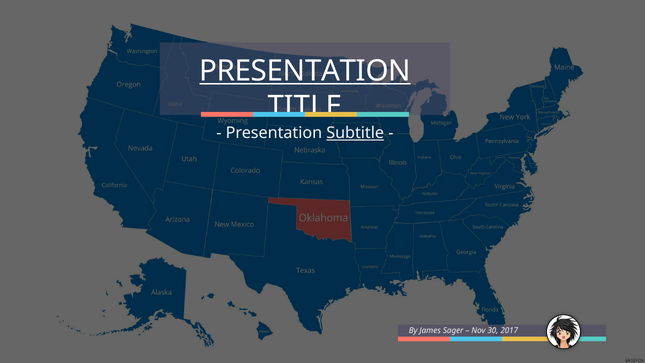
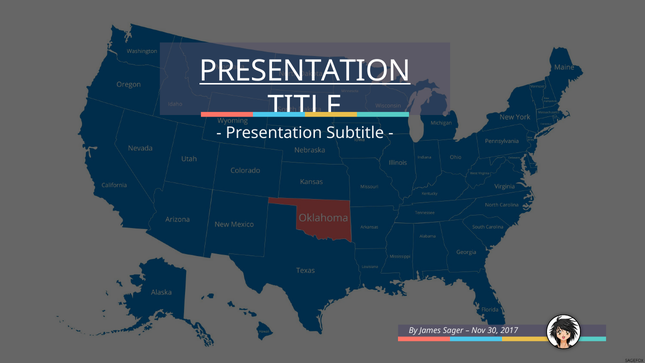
Subtitle underline: present -> none (355, 133)
